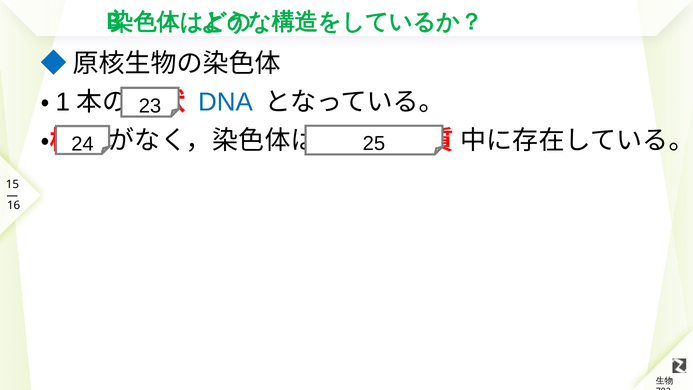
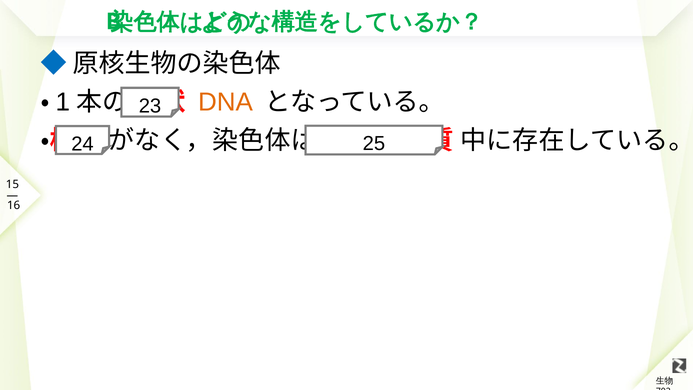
DNA colour: blue -> orange (225, 102)
